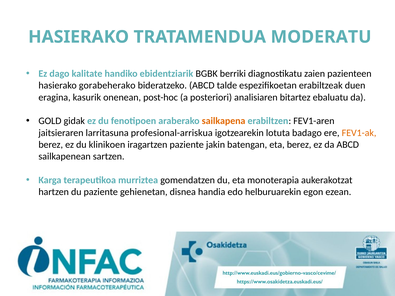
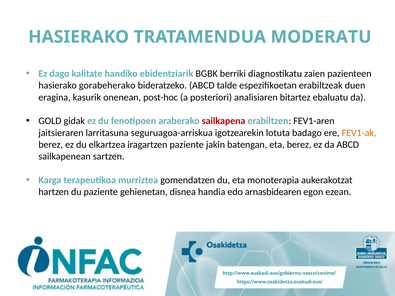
sailkapena colour: orange -> red (224, 121)
profesional-arriskua: profesional-arriskua -> seguruagoa-arriskua (172, 133)
klinikoen: klinikoen -> elkartzea (107, 145)
helburuarekin: helburuarekin -> arnasbidearen (273, 192)
